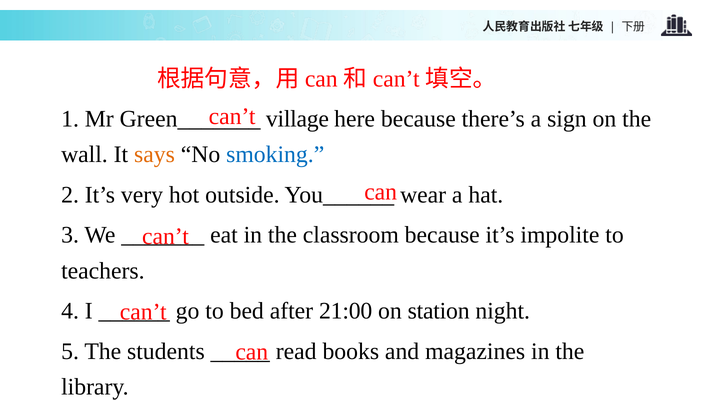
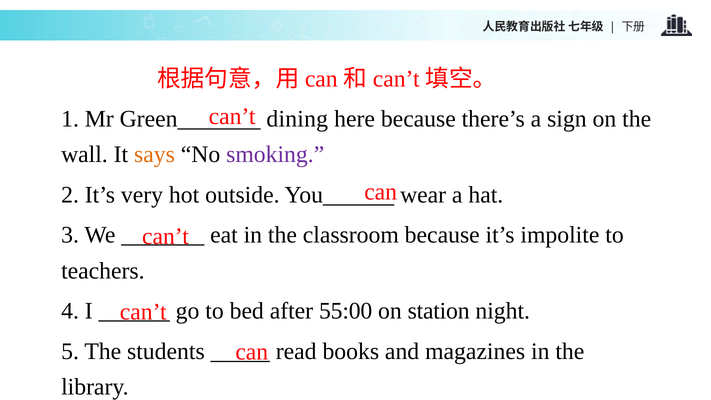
village: village -> dining (297, 119)
smoking colour: blue -> purple (275, 155)
21:00: 21:00 -> 55:00 (346, 311)
